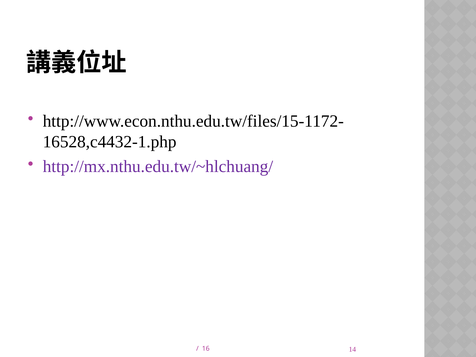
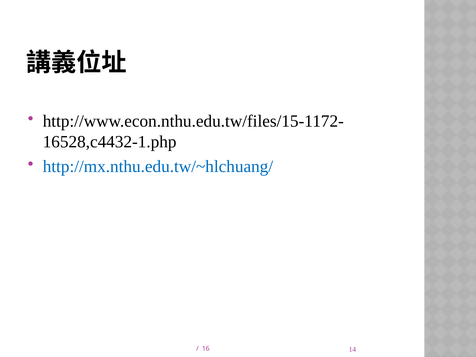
http://mx.nthu.edu.tw/~hlchuang/ colour: purple -> blue (158, 166)
